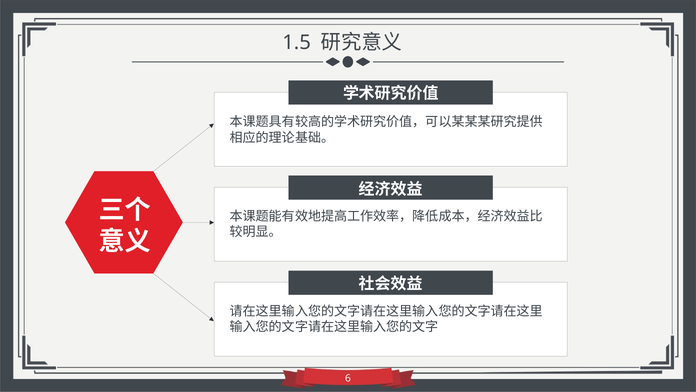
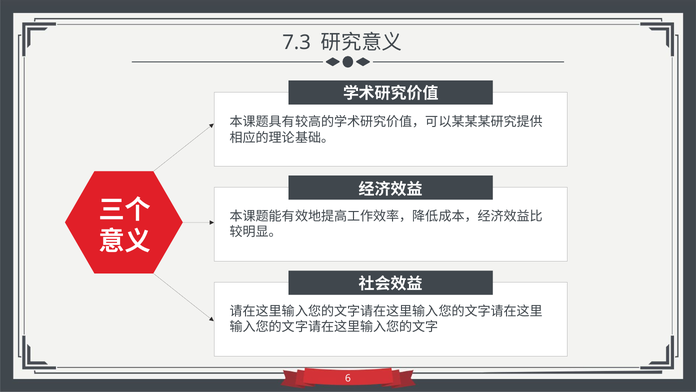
1.5: 1.5 -> 7.3 (297, 43)
